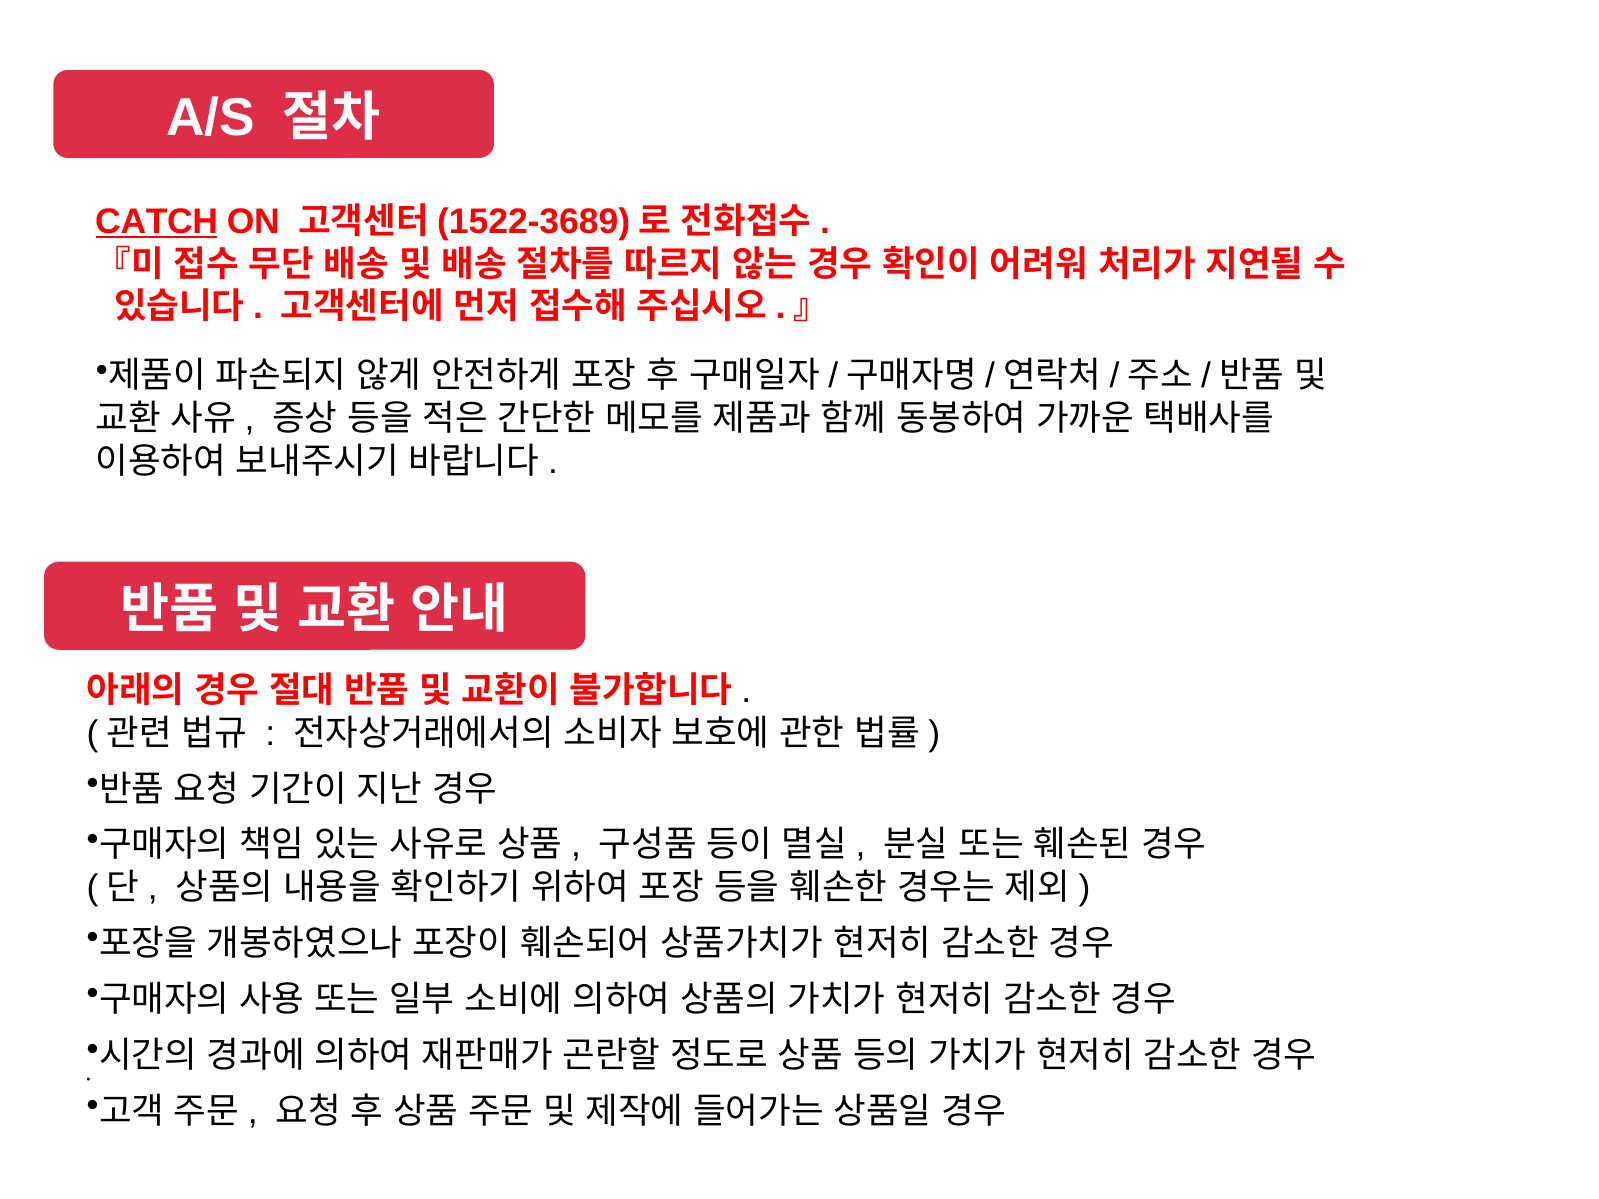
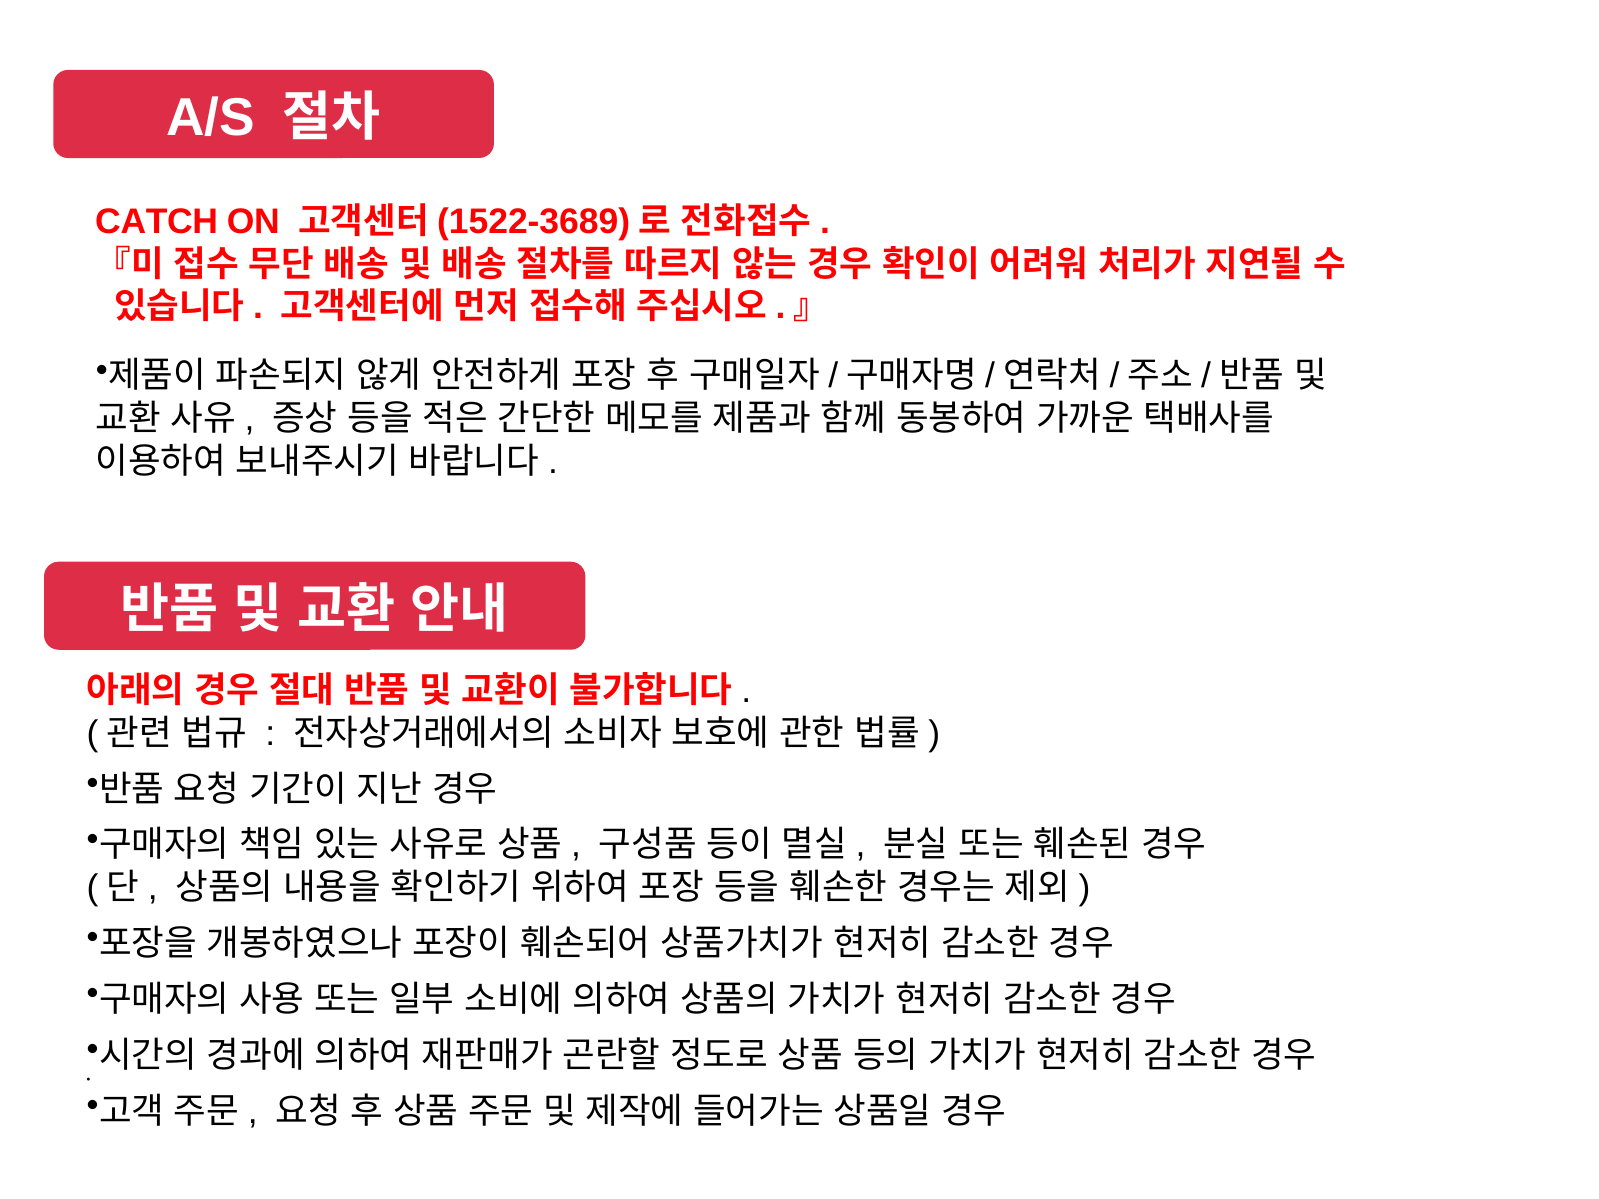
CATCH underline: present -> none (157, 222)
